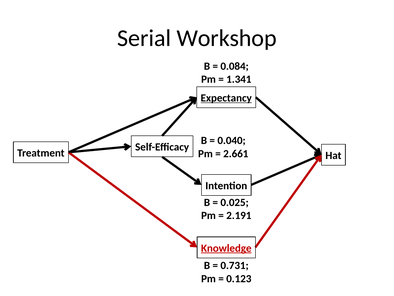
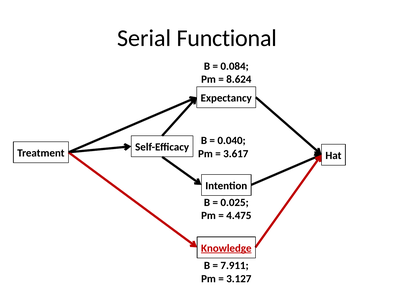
Workshop: Workshop -> Functional (227, 38)
1.341: 1.341 -> 8.624 (239, 79)
Expectancy underline: present -> none (226, 98)
2.661: 2.661 -> 3.617 (236, 153)
2.191: 2.191 -> 4.475 (239, 215)
0.731: 0.731 -> 7.911 (235, 265)
0.123: 0.123 -> 3.127 (239, 278)
